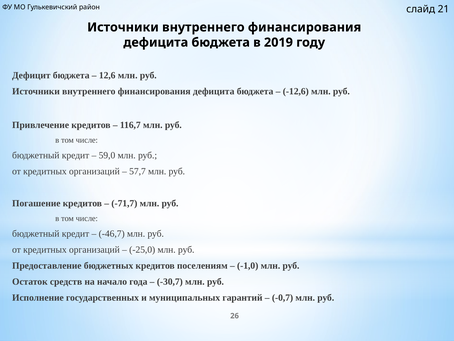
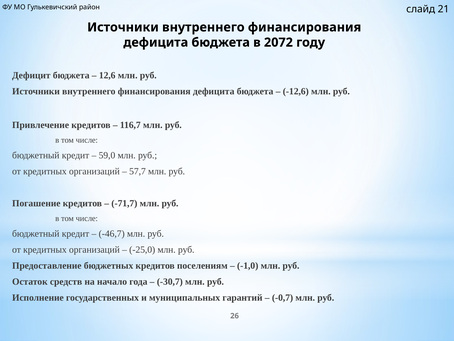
2019: 2019 -> 2072 (278, 42)
